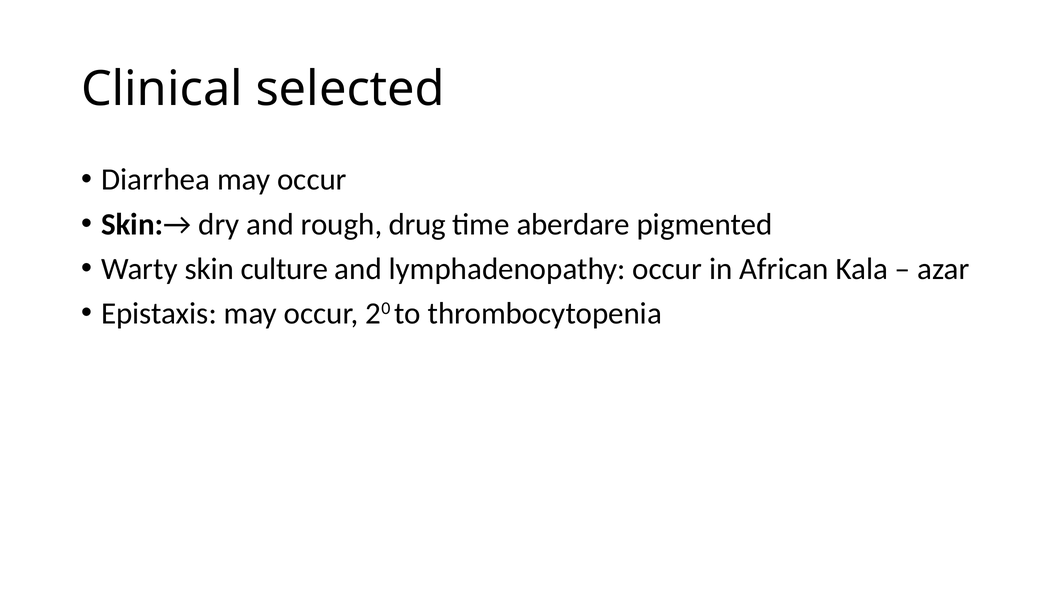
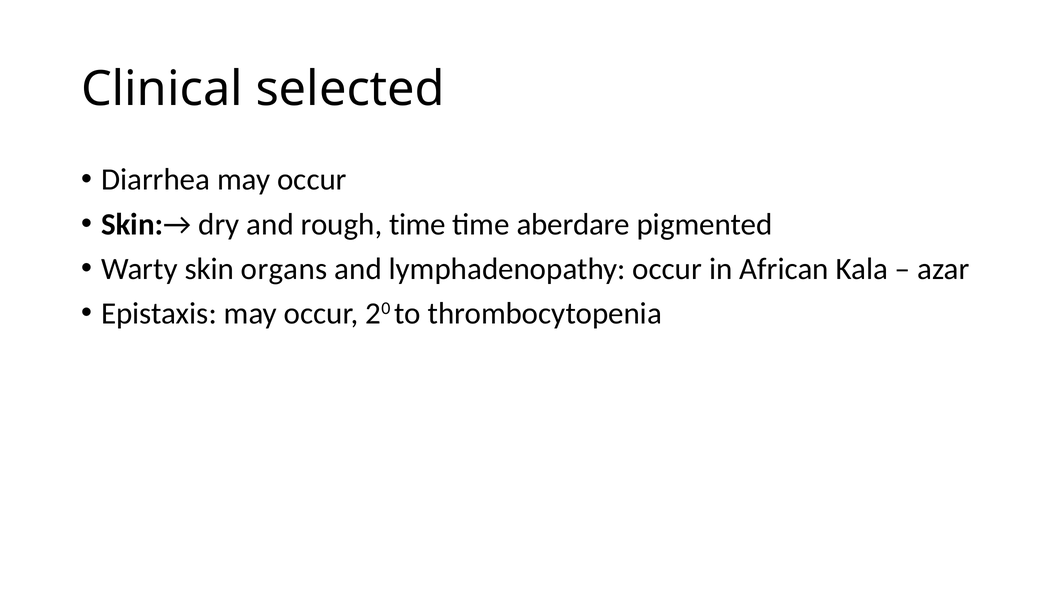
rough drug: drug -> time (417, 225)
culture: culture -> organs (284, 269)
